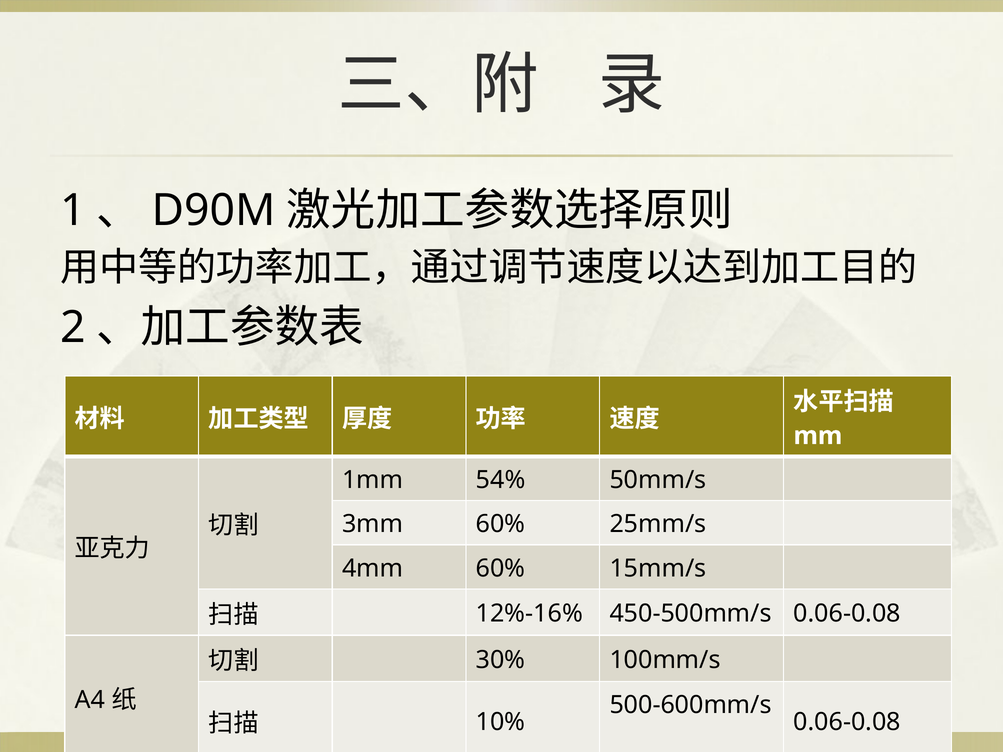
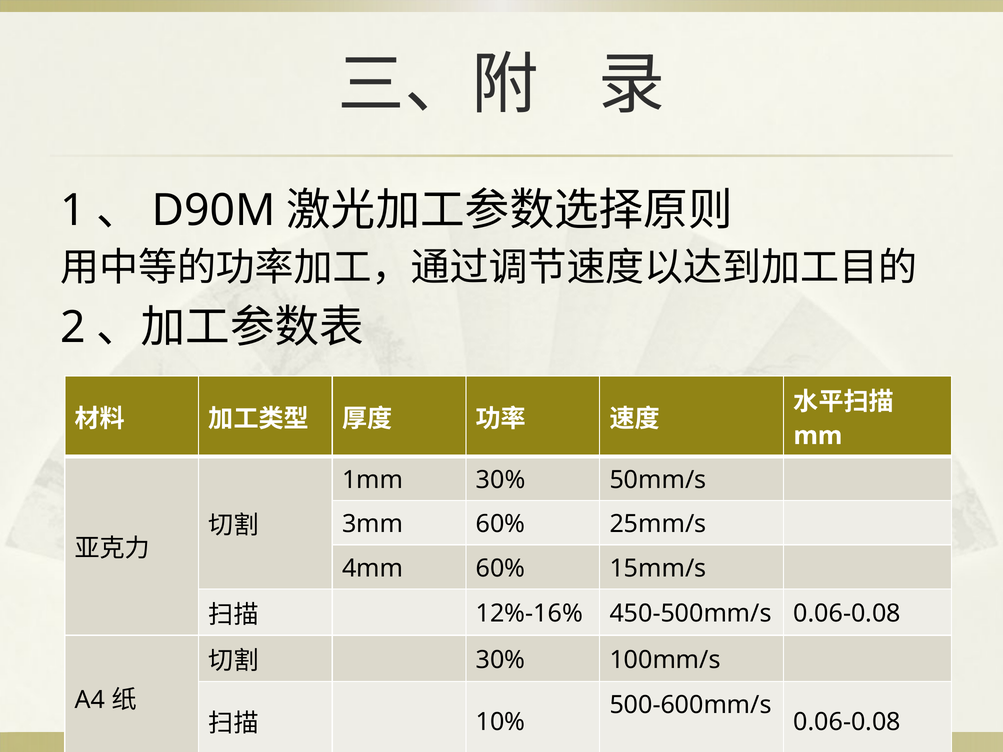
1mm 54%: 54% -> 30% (501, 480)
